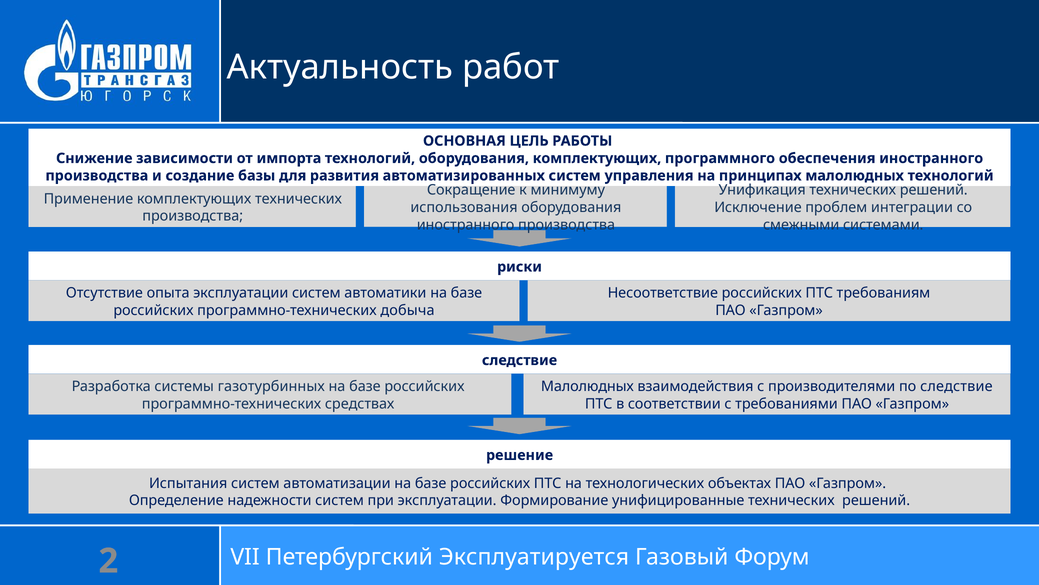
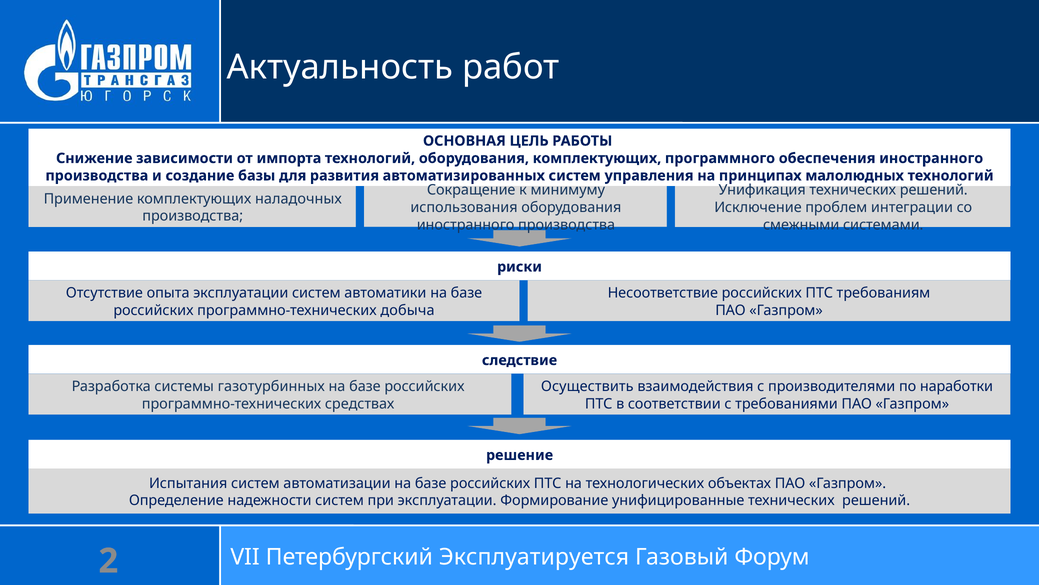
комплектующих технических: технических -> наладочных (298, 199)
Малолюдных: Малолюдных -> Осуществить (587, 386)
по следствие: следствие -> наработки (957, 386)
